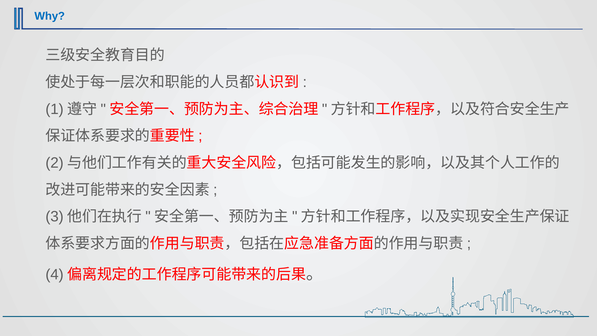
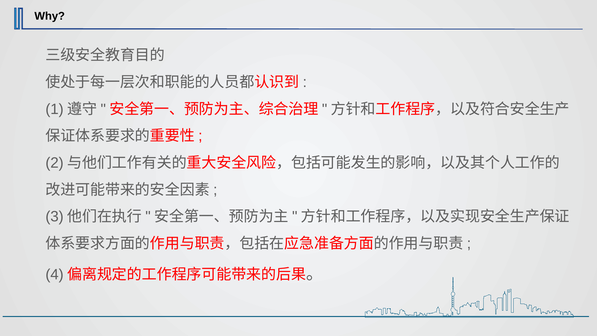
Why colour: blue -> black (50, 16)
